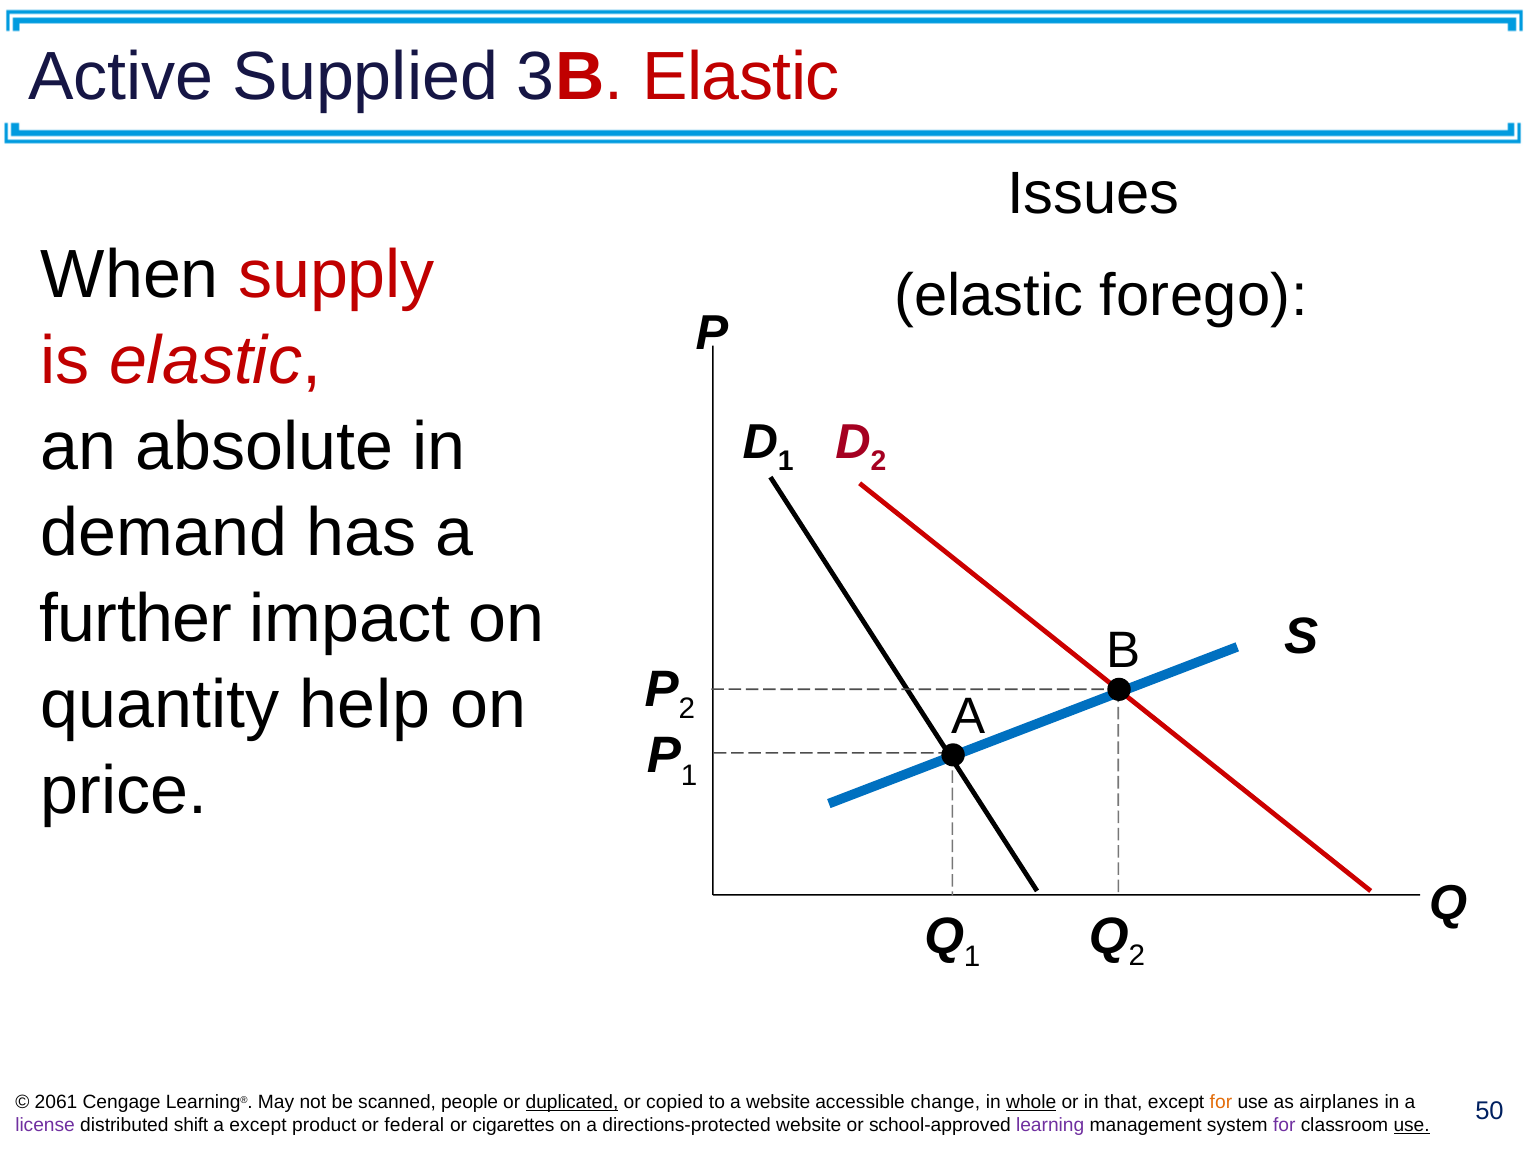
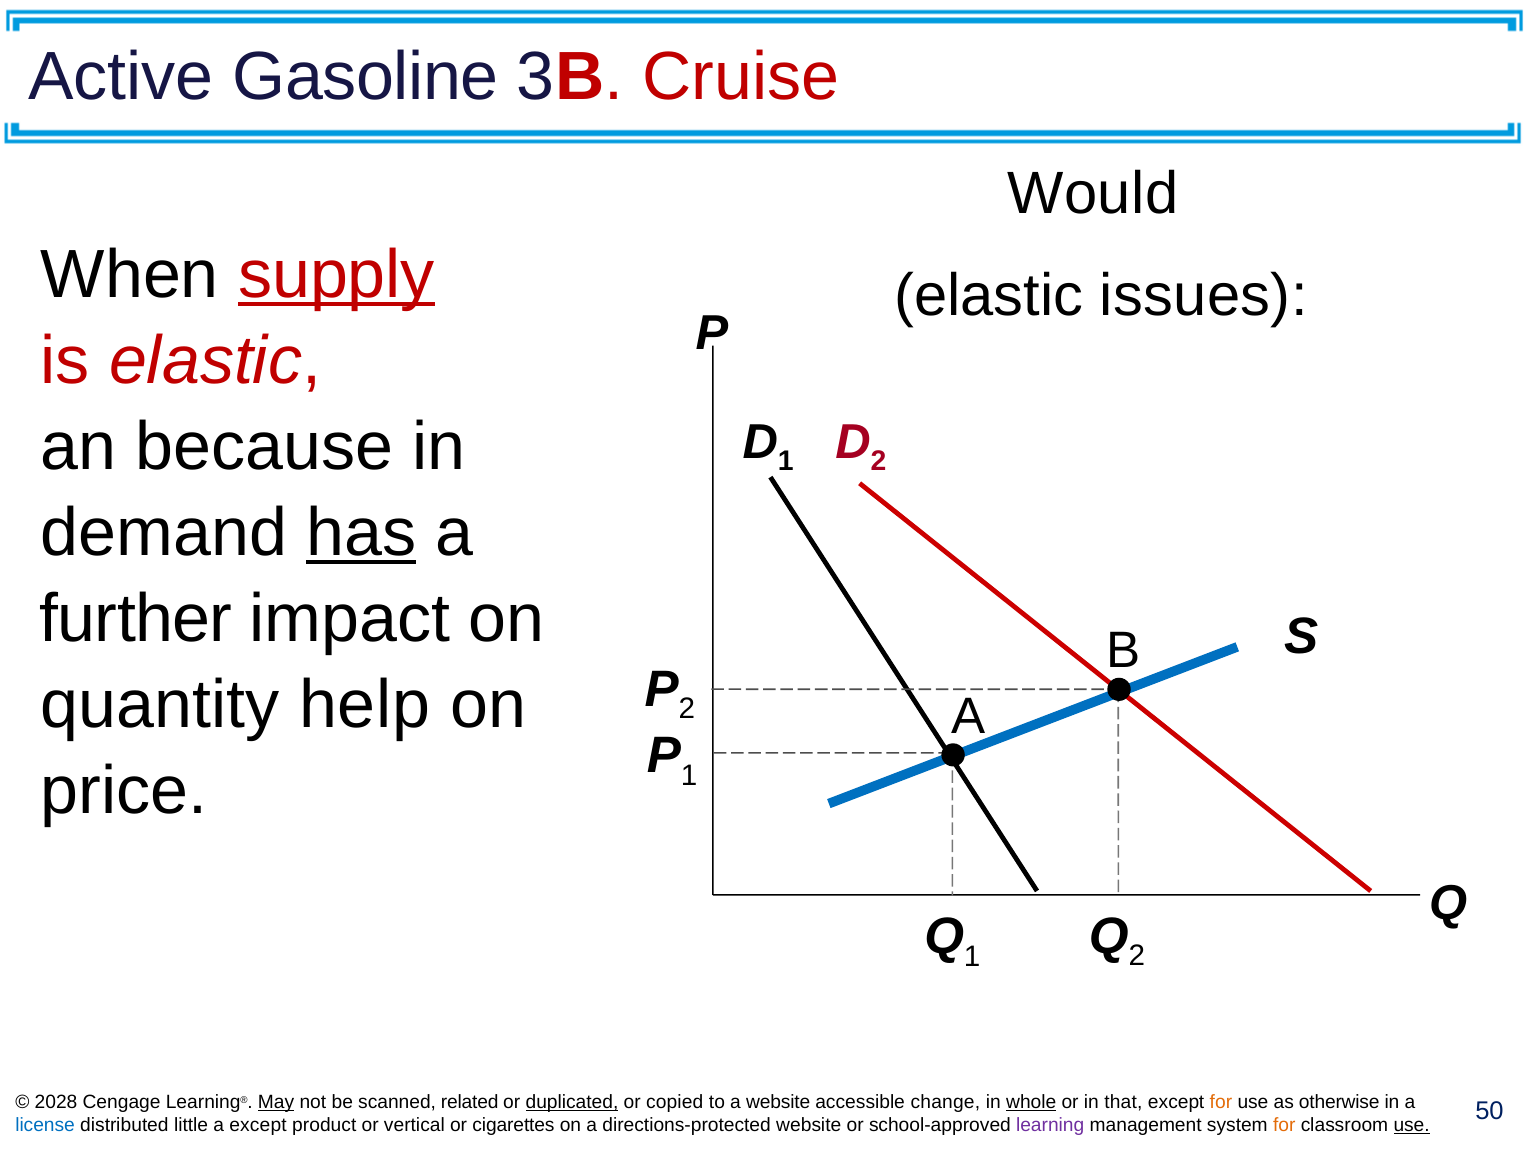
Supplied: Supplied -> Gasoline (366, 77)
3B Elastic: Elastic -> Cruise (741, 77)
Issues: Issues -> Would (1093, 193)
supply underline: none -> present (337, 275)
forego: forego -> issues (1204, 295)
absolute: absolute -> because (265, 447)
has underline: none -> present (361, 533)
2061: 2061 -> 2028 (56, 1102)
May underline: none -> present (276, 1102)
people: people -> related (470, 1102)
airplanes: airplanes -> otherwise (1339, 1102)
license colour: purple -> blue (45, 1125)
shift: shift -> little (191, 1125)
federal: federal -> vertical (414, 1125)
for colour: purple -> orange (1284, 1125)
